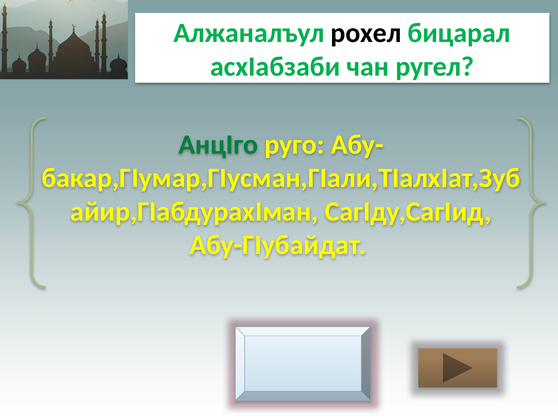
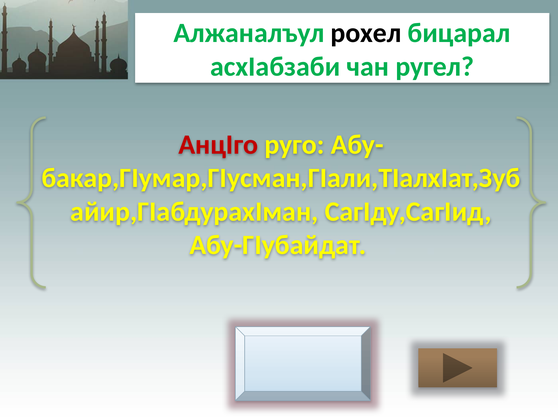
АнцIго colour: green -> red (218, 145)
